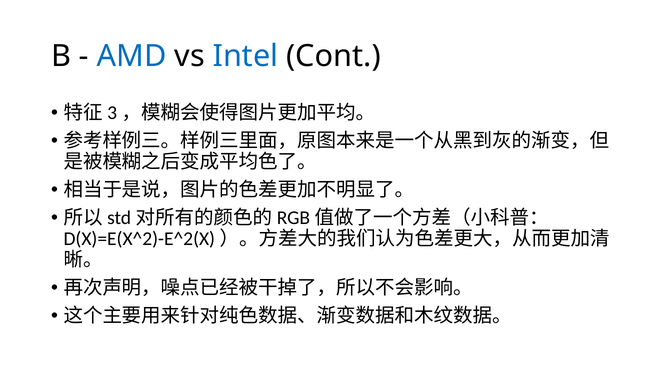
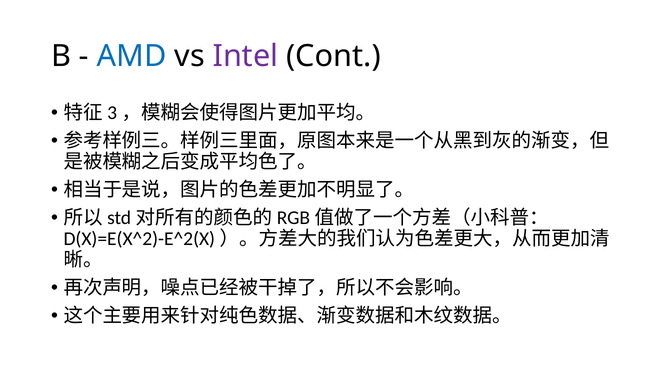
Intel colour: blue -> purple (245, 56)
